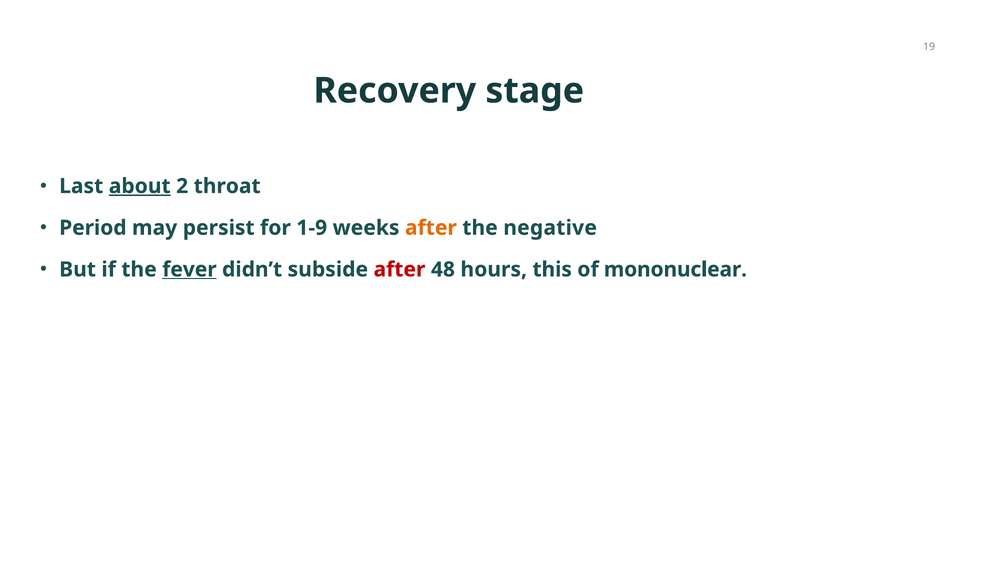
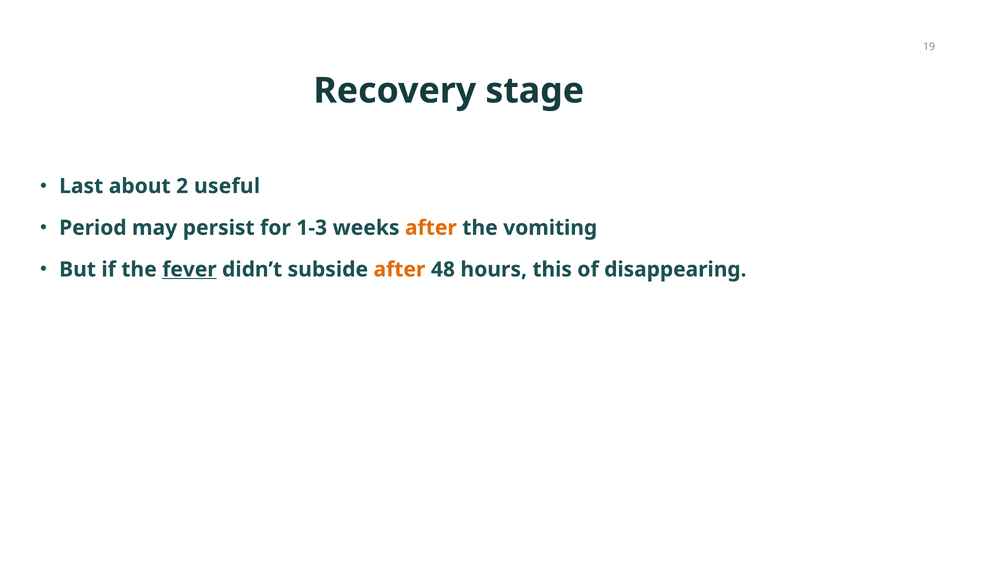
about underline: present -> none (140, 186)
throat: throat -> useful (227, 186)
1-9: 1-9 -> 1-3 (312, 228)
negative: negative -> vomiting (550, 228)
after colour: red -> orange (399, 269)
mononuclear: mononuclear -> disappearing (675, 269)
